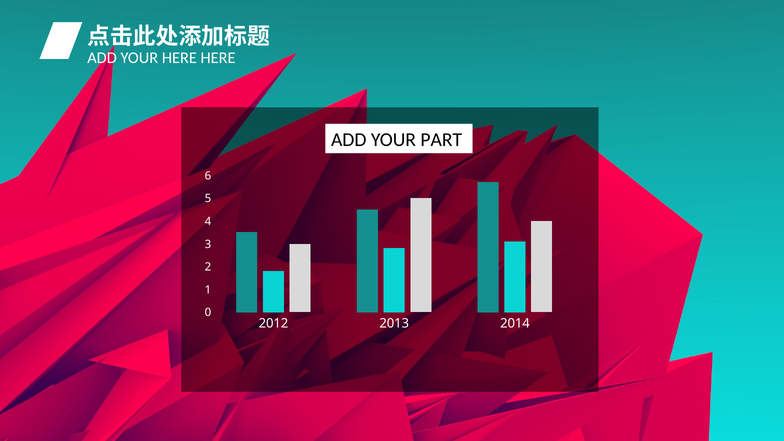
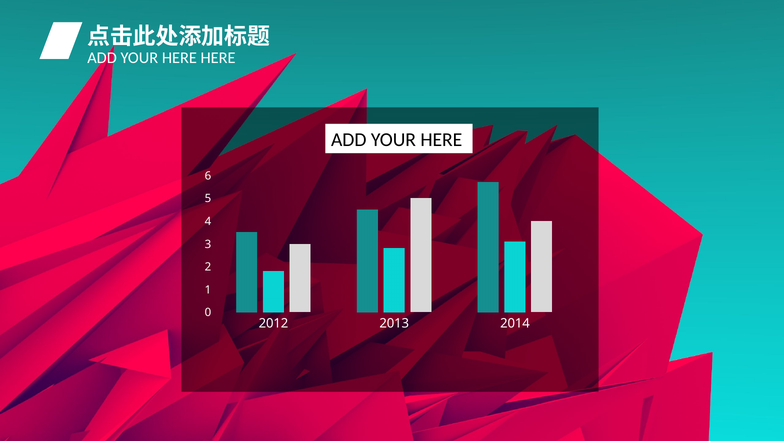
PART: PART -> HERE (441, 140)
